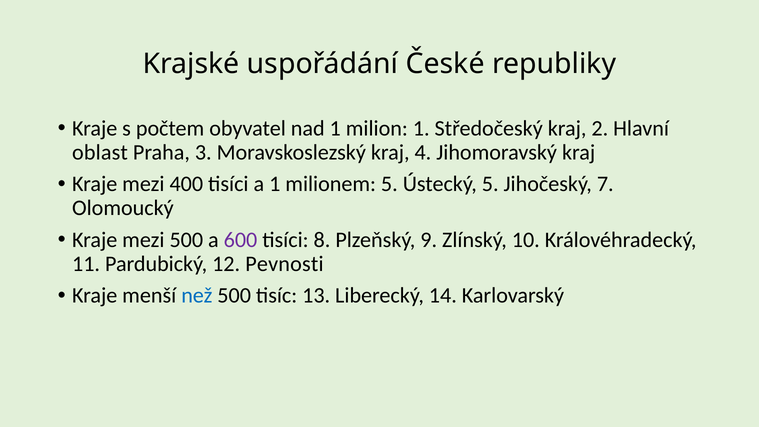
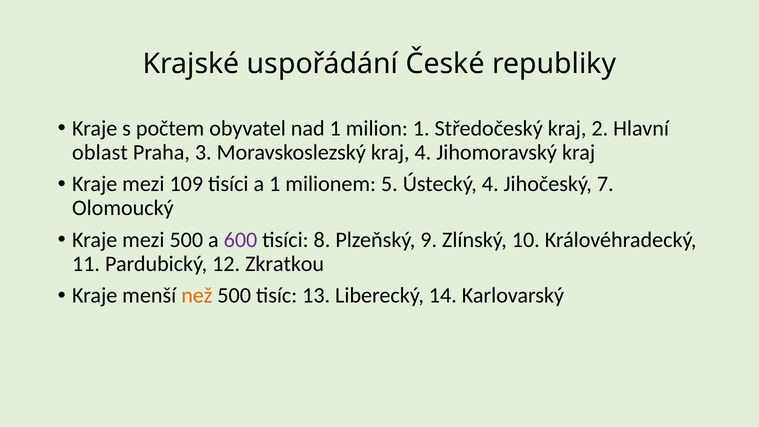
400: 400 -> 109 (186, 184)
Ústecký 5: 5 -> 4 (490, 184)
Pevnosti: Pevnosti -> Zkratkou (285, 264)
než colour: blue -> orange (197, 296)
